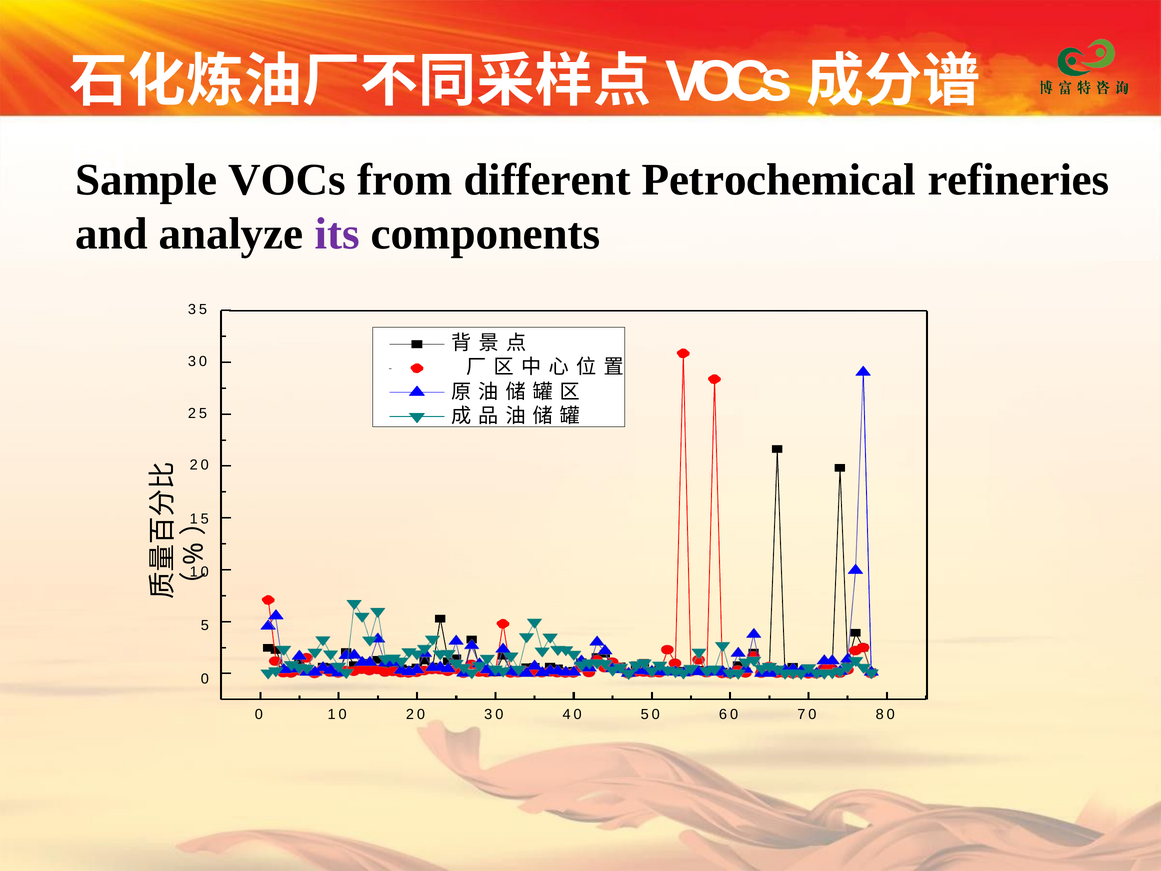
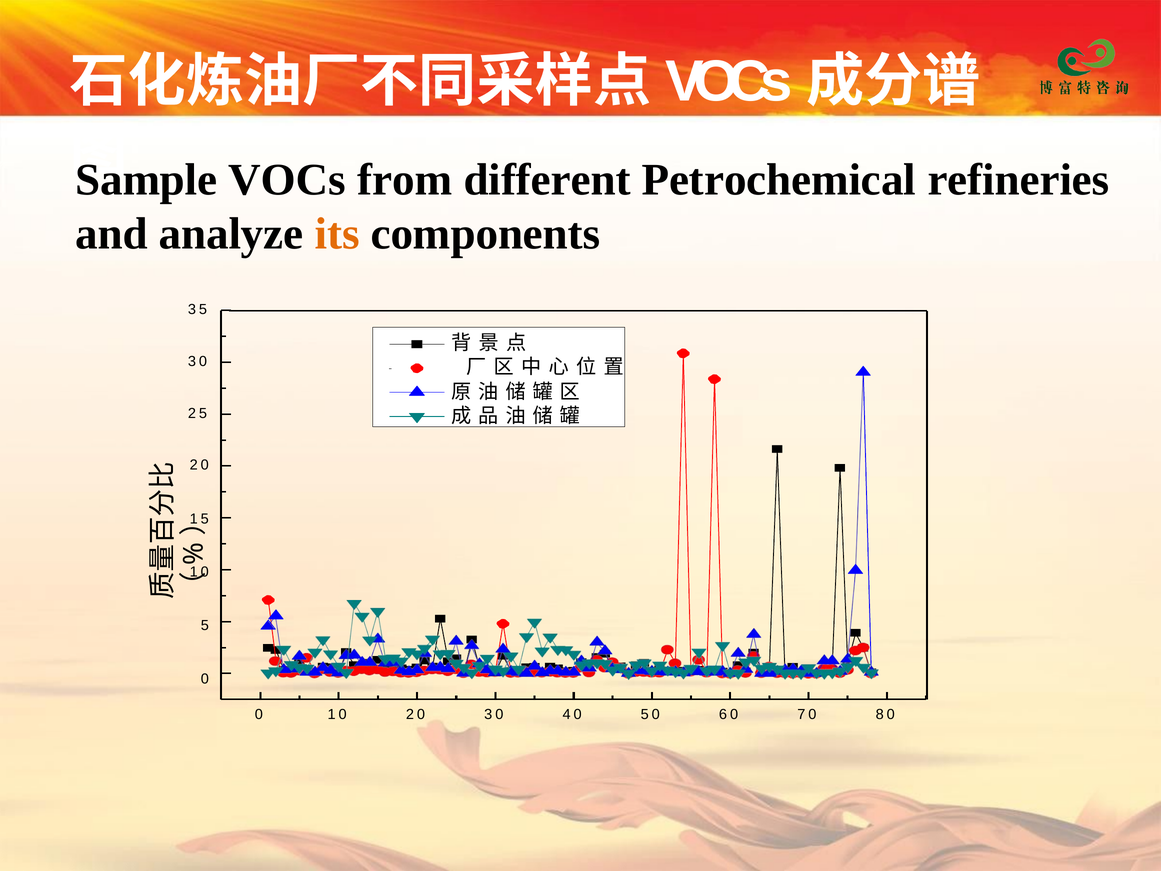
its colour: purple -> orange (337, 234)
